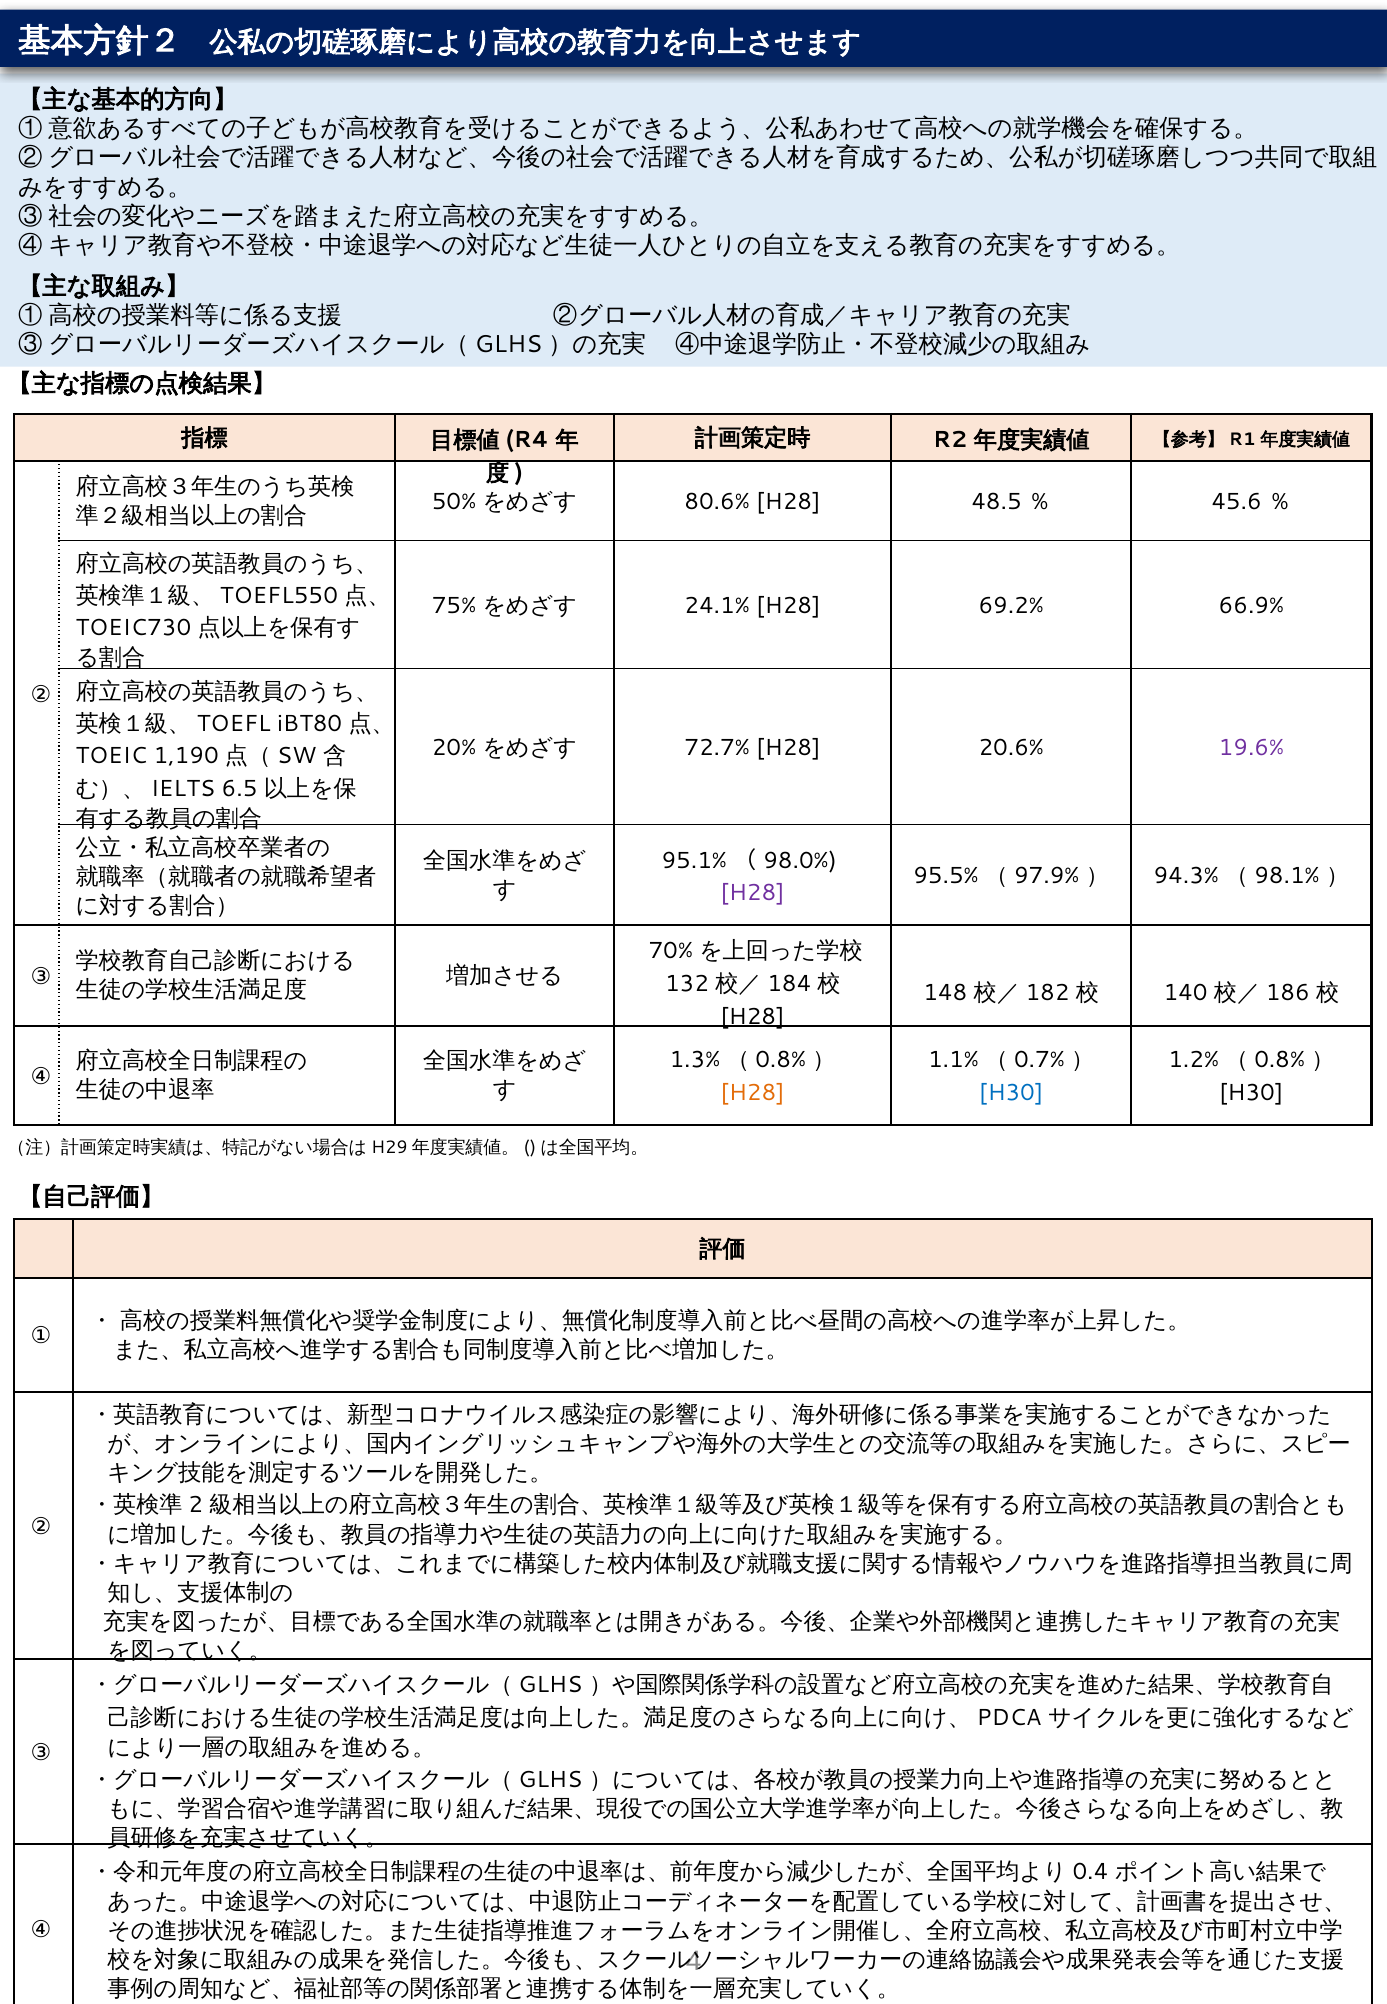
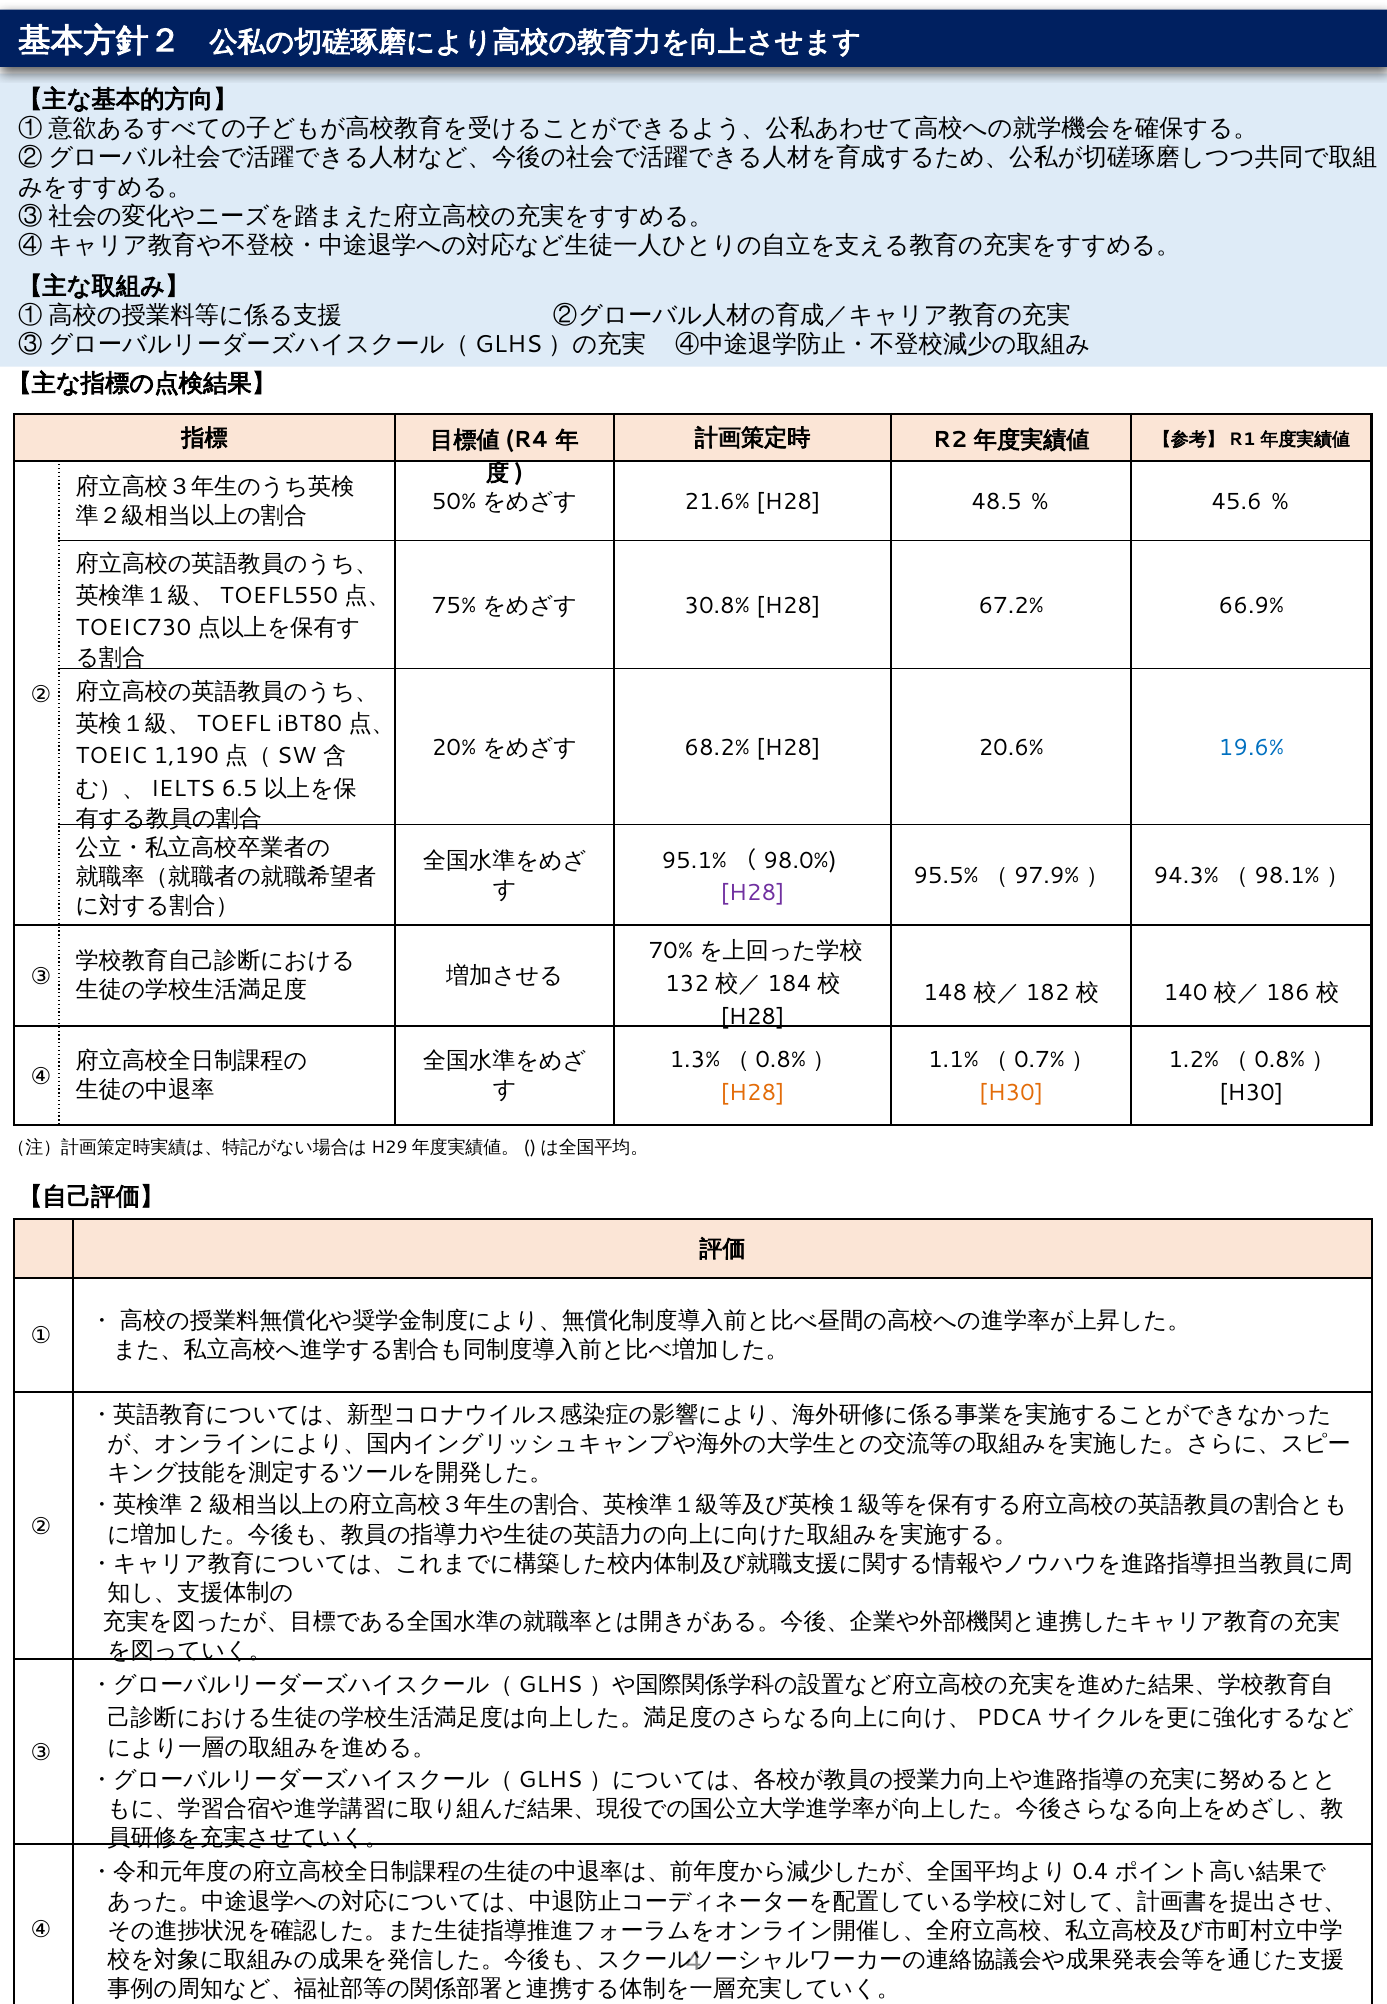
80.6%: 80.6% -> 21.6% (717, 502)
24.1%: 24.1% -> 30.8% (717, 606)
69.2%: 69.2% -> 67.2% (1011, 606)
72.7%: 72.7% -> 68.2% (717, 748)
19.6% colour: purple -> blue (1251, 748)
H30 colour: blue -> orange (1011, 1093)
